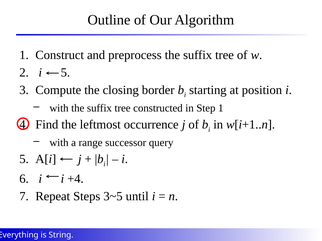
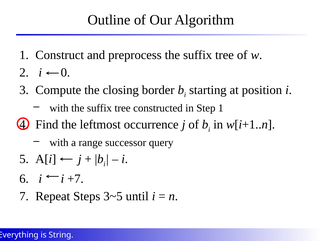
i 5: 5 -> 0 (65, 73)
+4: +4 -> +7 (75, 179)
